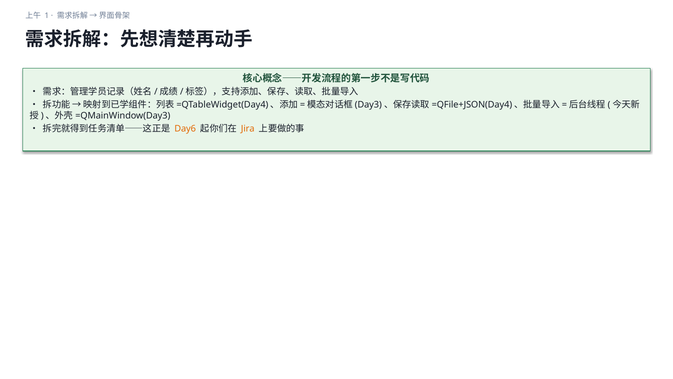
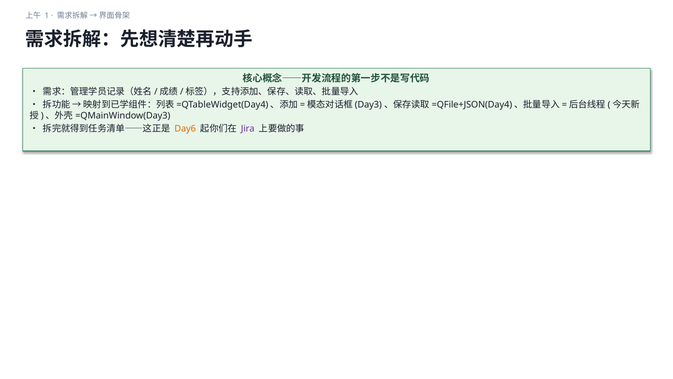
Jira colour: orange -> purple (248, 129)
